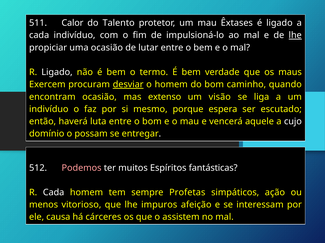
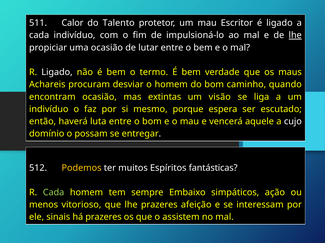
Êxtases: Êxtases -> Escritor (237, 23)
Exercem: Exercem -> Achareis (47, 85)
desviar underline: present -> none (128, 85)
extenso: extenso -> extintas (165, 97)
Podemos colour: pink -> yellow (82, 168)
Cada colour: white -> light green (54, 193)
Profetas: Profetas -> Embaixo (187, 193)
lhe impuros: impuros -> prazeres (159, 205)
causa: causa -> sinais (58, 218)
há cárceres: cárceres -> prazeres (103, 218)
